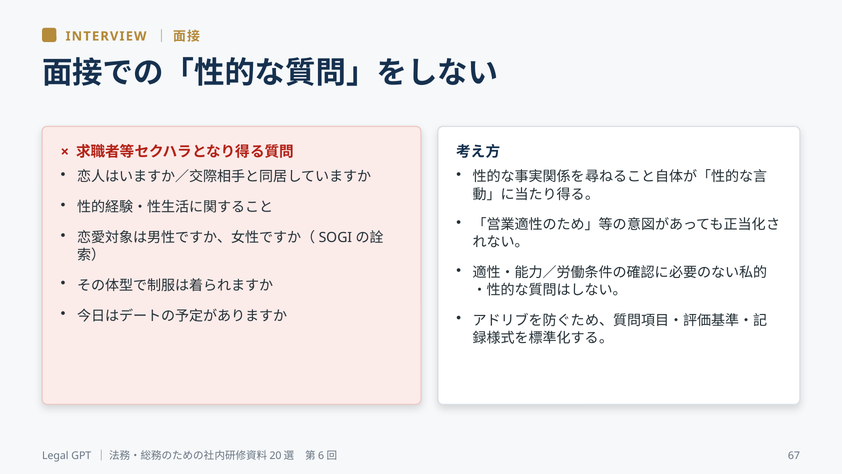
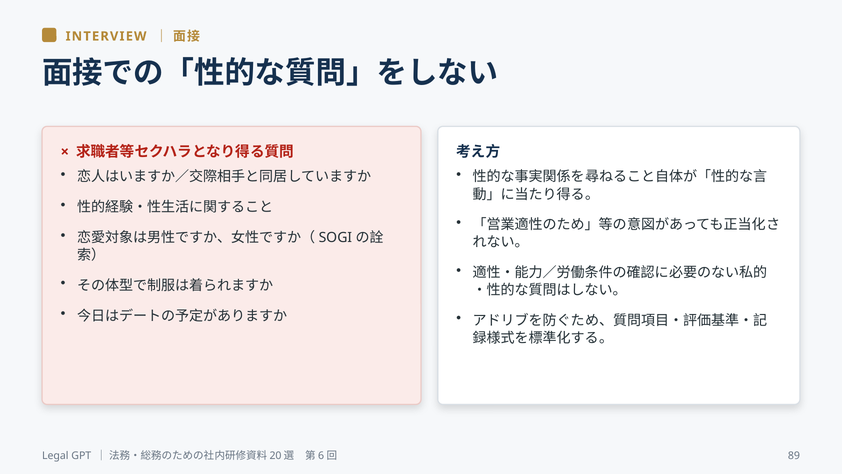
67: 67 -> 89 (794, 455)
